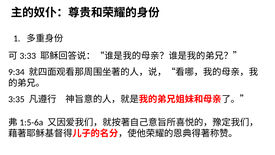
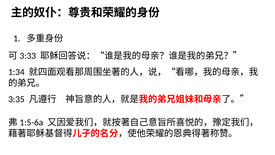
9:34: 9:34 -> 1:34 (16, 72)
